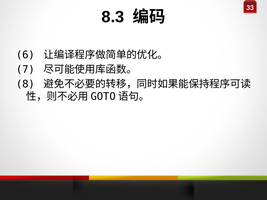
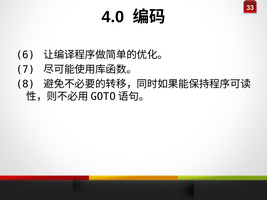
8.3: 8.3 -> 4.0 (113, 17)
